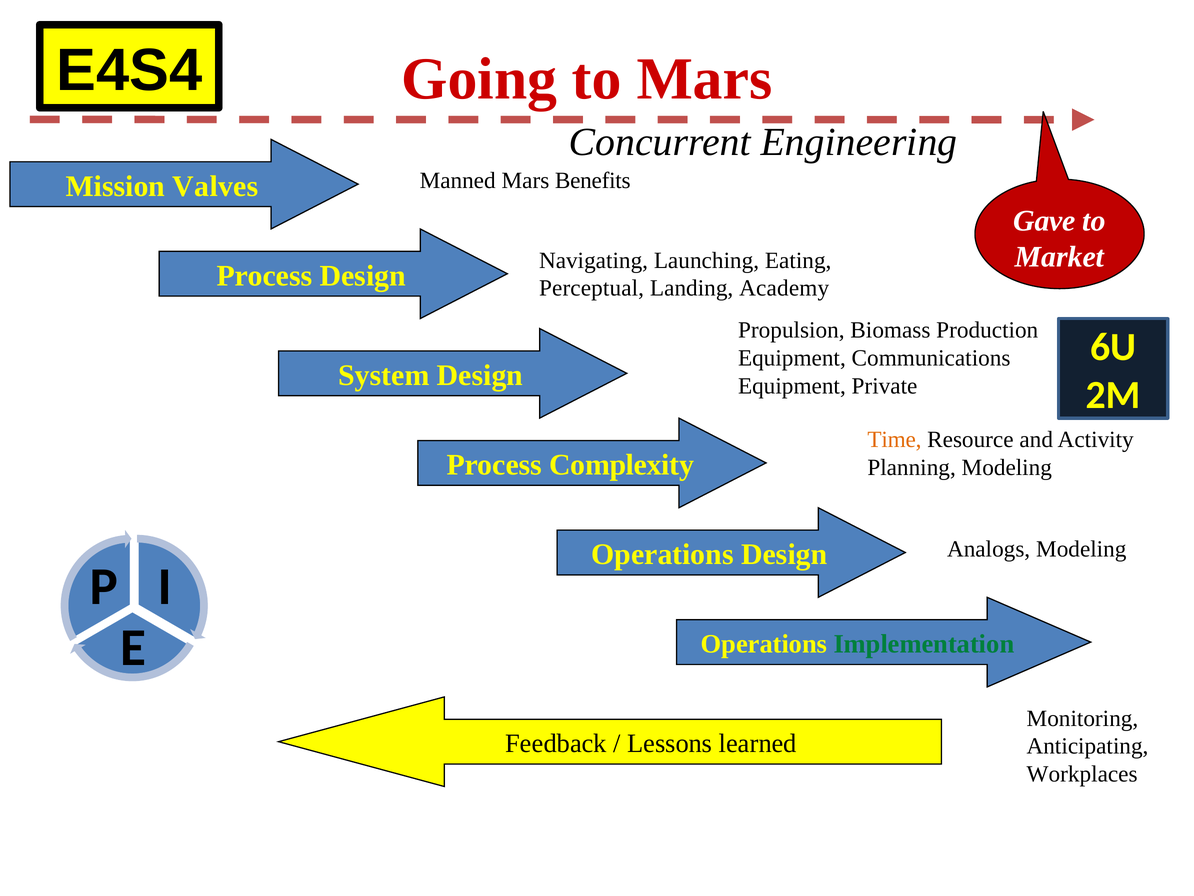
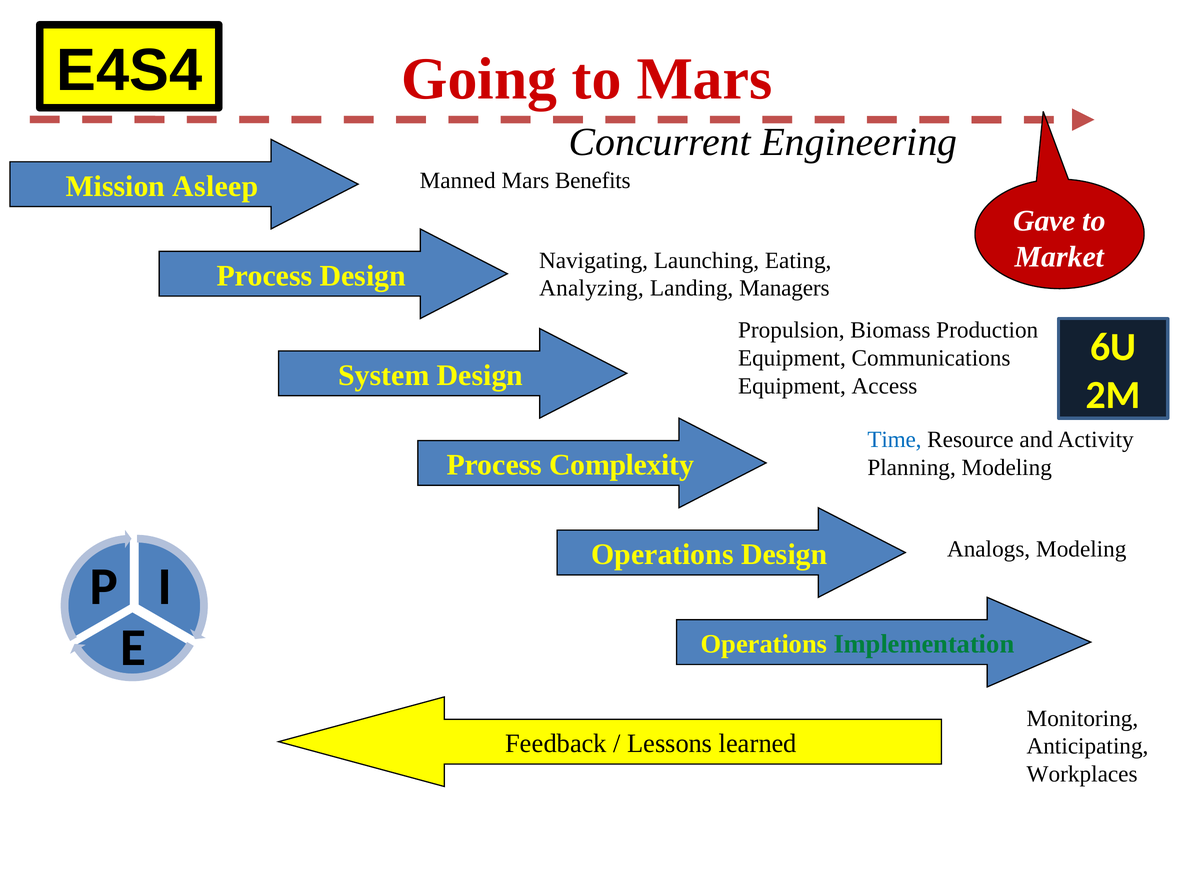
Valves: Valves -> Asleep (215, 186)
Perceptual: Perceptual -> Analyzing (591, 288)
Academy: Academy -> Managers (784, 288)
Private: Private -> Access (884, 386)
Time colour: orange -> blue (894, 439)
